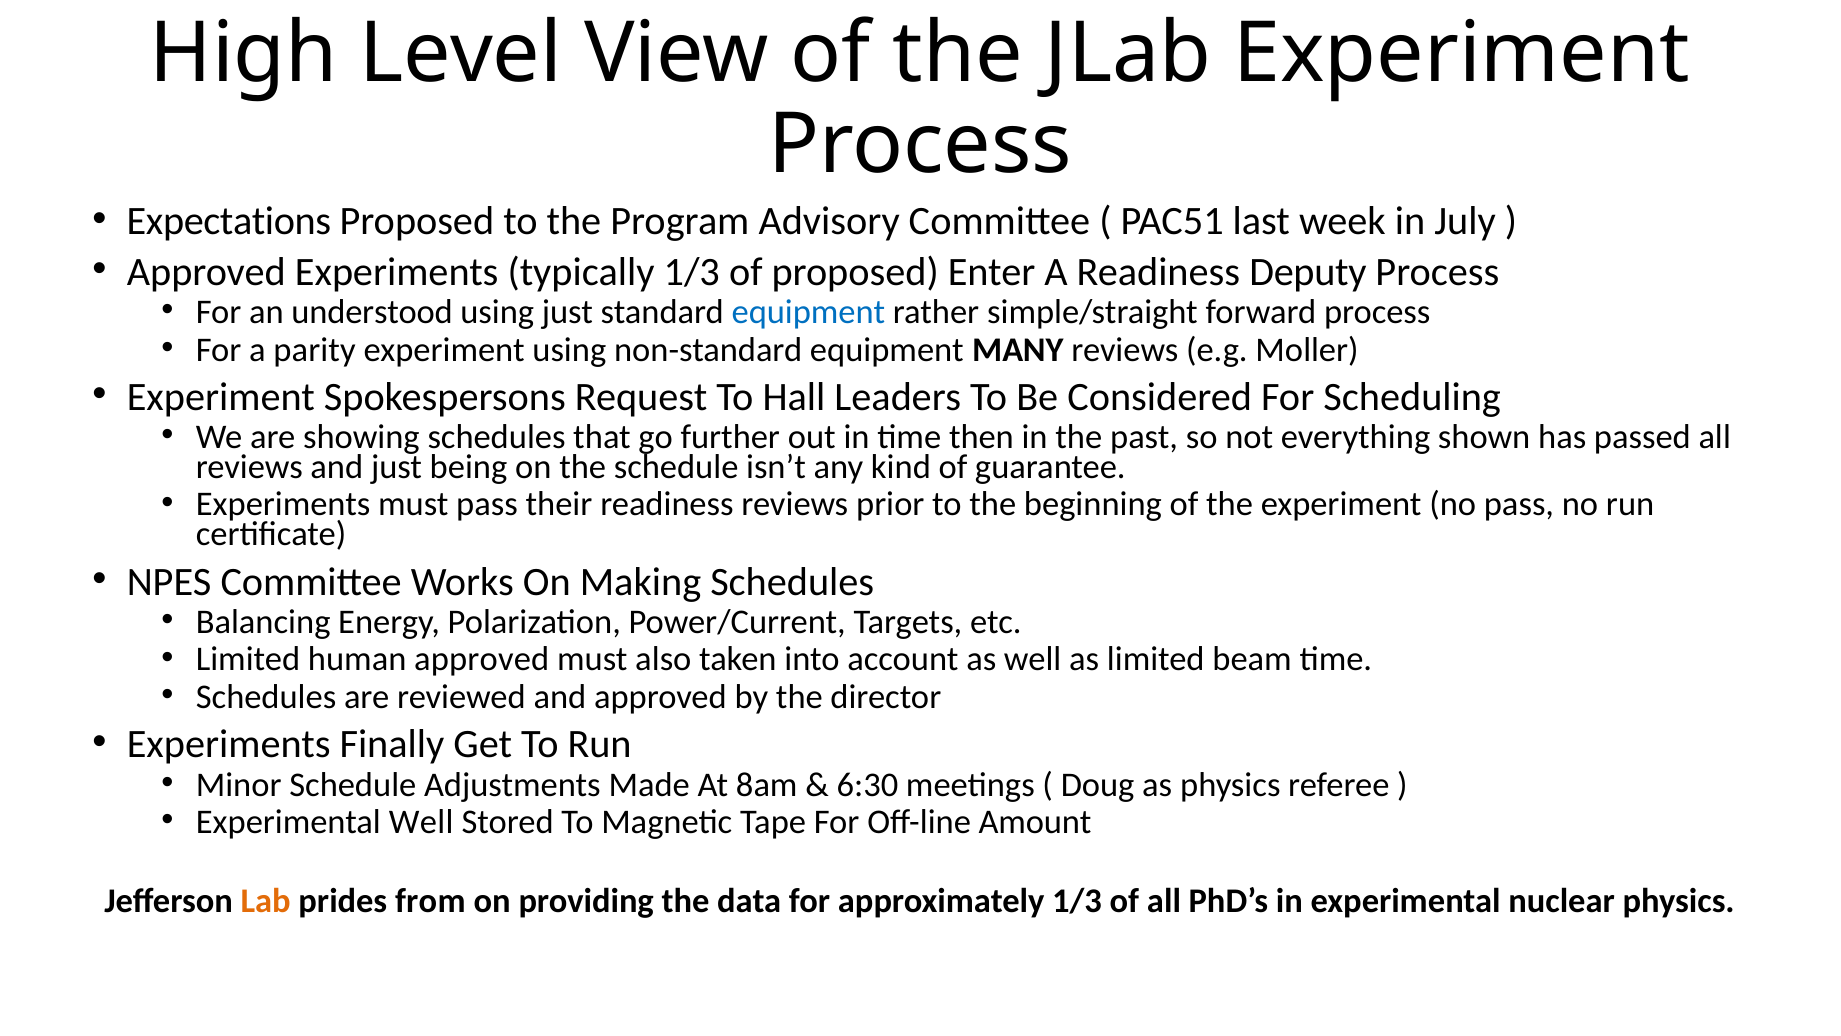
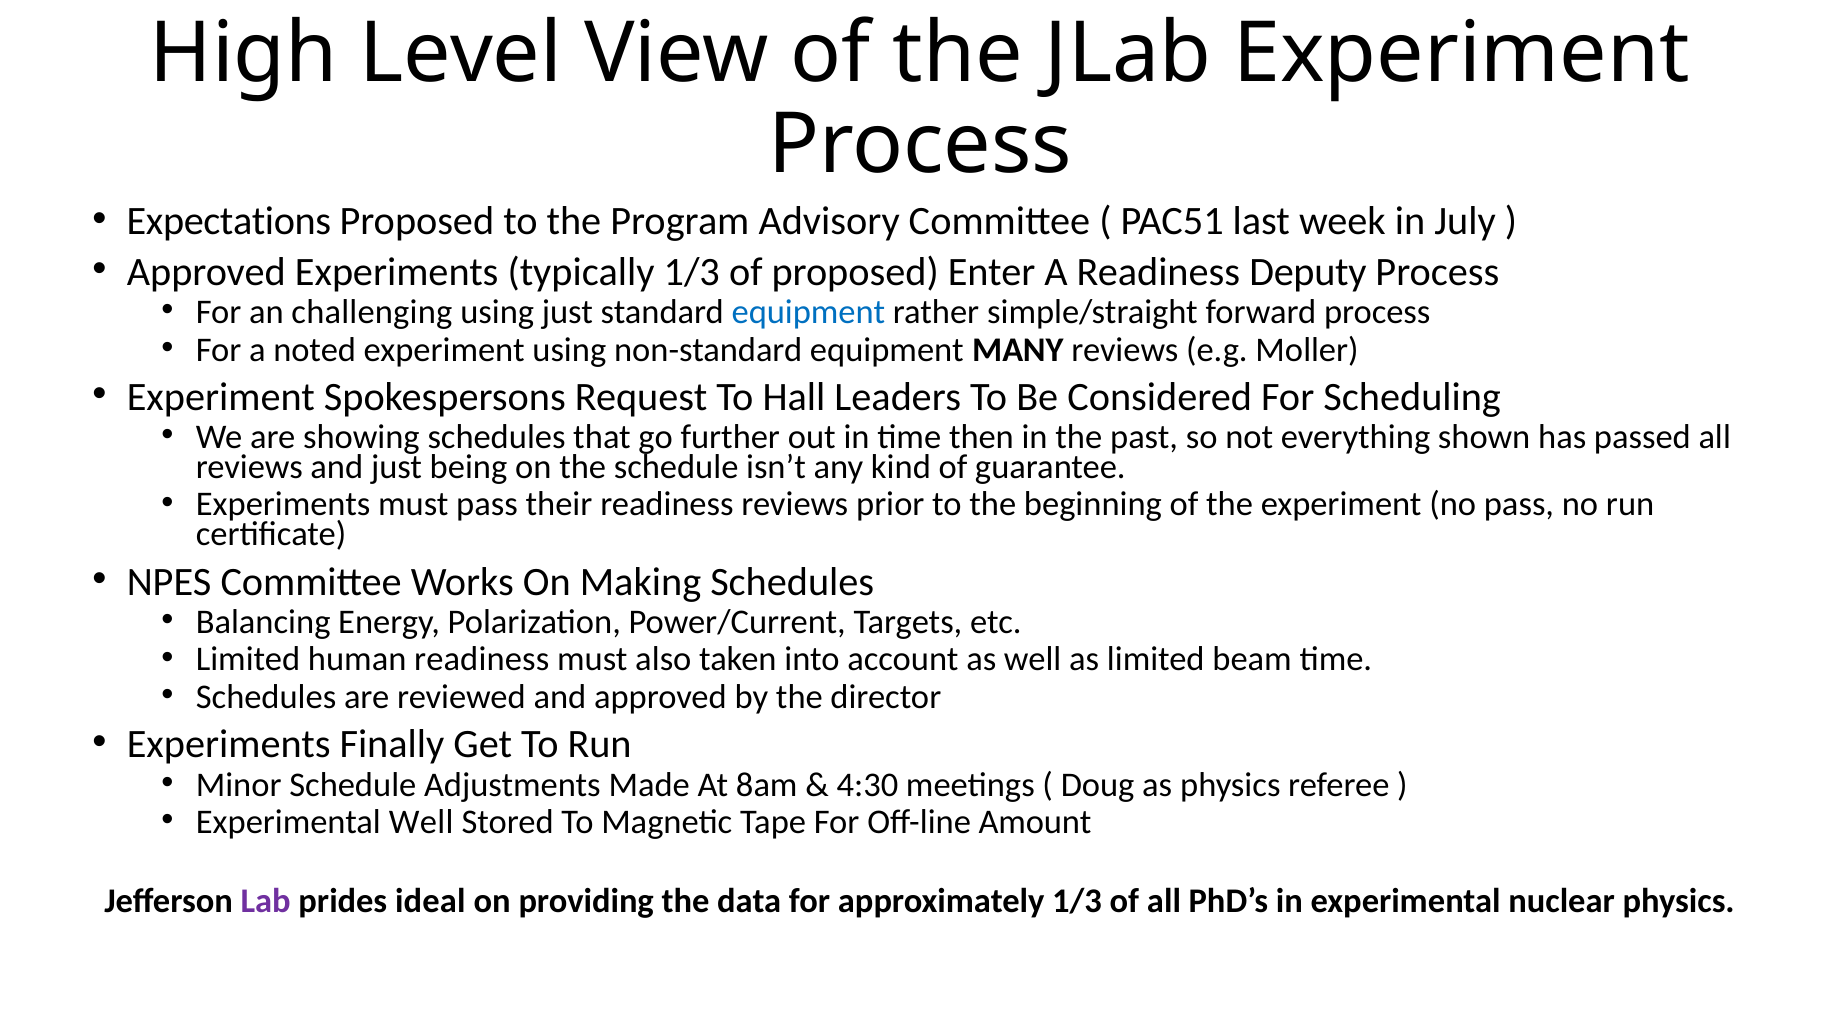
understood: understood -> challenging (372, 312)
parity: parity -> noted (315, 350)
human approved: approved -> readiness (482, 659)
6:30: 6:30 -> 4:30 (867, 784)
Lab colour: orange -> purple (266, 900)
from: from -> ideal (430, 900)
